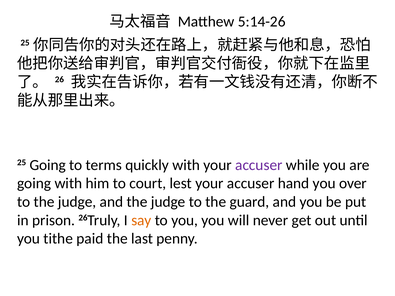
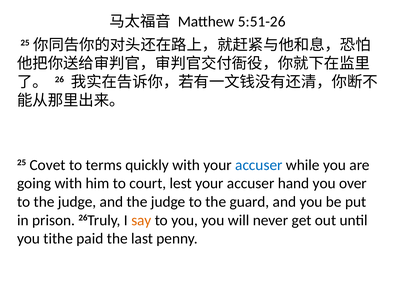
5:14-26: 5:14-26 -> 5:51-26 (262, 21)
25 Going: Going -> Covet (48, 165)
accuser colour: purple -> blue (259, 165)
